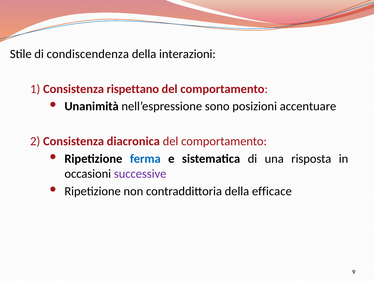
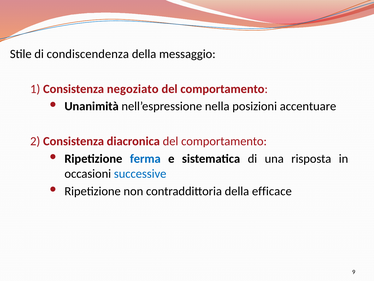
interazioni: interazioni -> messaggio (187, 54)
rispettano: rispettano -> negoziato (133, 89)
sono: sono -> nella (217, 106)
successive colour: purple -> blue (140, 173)
